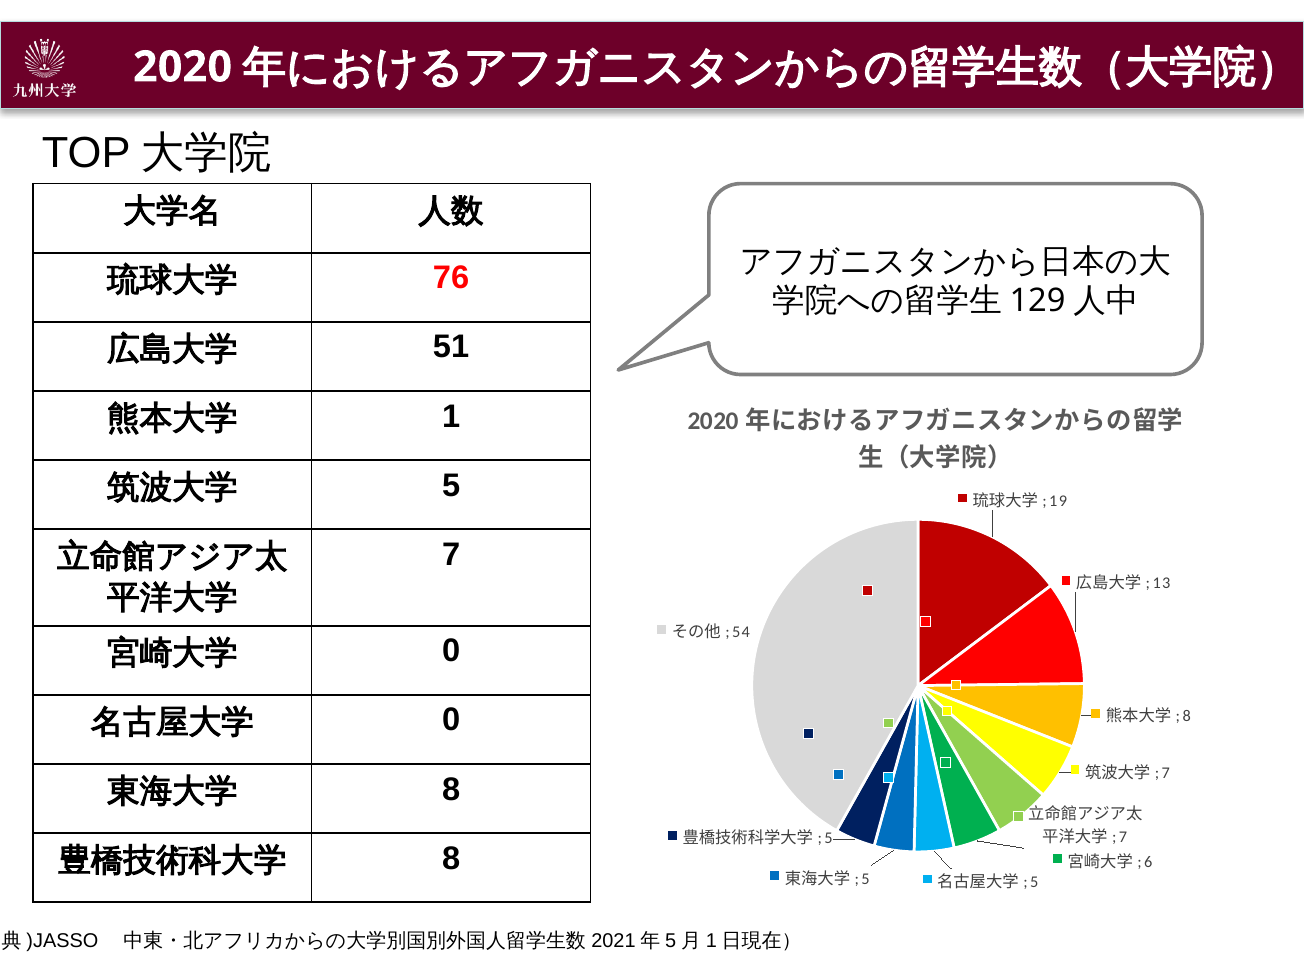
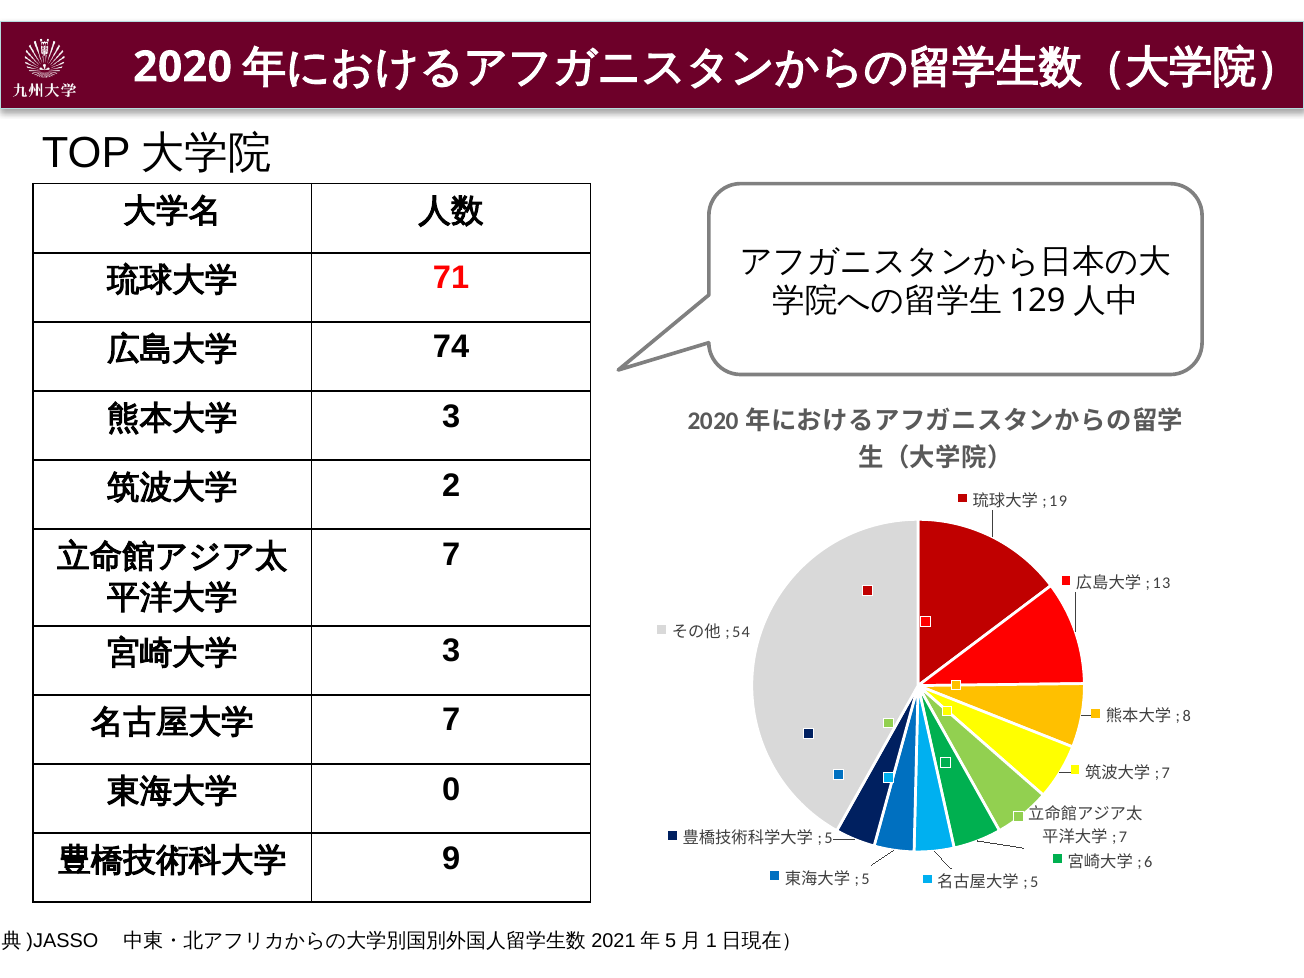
76: 76 -> 71 (451, 278)
51: 51 -> 74 (451, 347)
1: 1 -> 3 (451, 416)
5: 5 -> 2 (451, 485)
0: 0 -> 3 (451, 651)
0: 0 -> 7 (451, 720)
8: 8 -> 0 (451, 789)
8: 8 -> 9 (451, 858)
